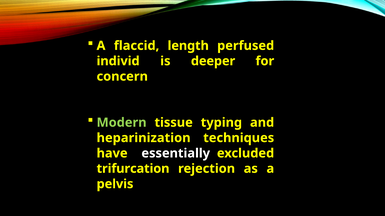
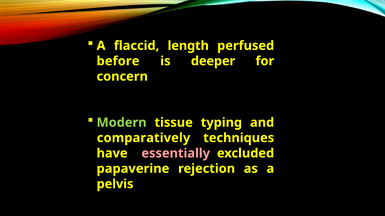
individ: individ -> before (118, 61)
heparinization: heparinization -> comparatively (144, 138)
essentially colour: white -> pink (176, 154)
trifurcation: trifurcation -> papaverine (133, 169)
